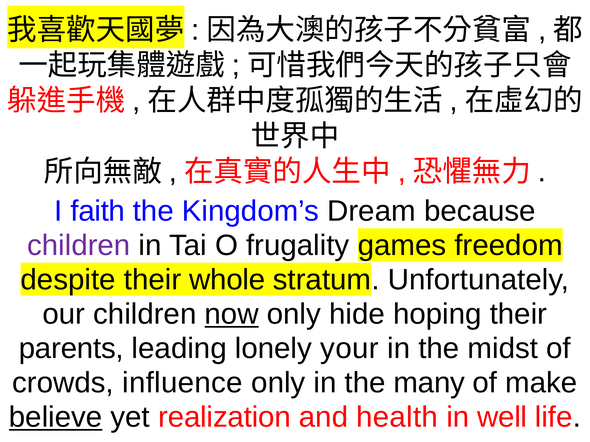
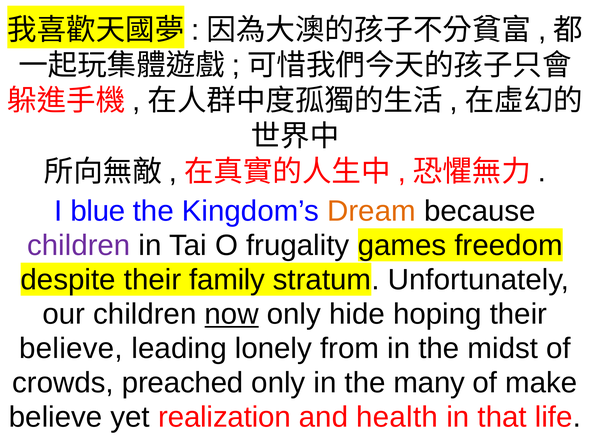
faith: faith -> blue (98, 211)
Dream colour: black -> orange (371, 211)
whole: whole -> family (227, 280)
parents: parents -> believe (71, 349)
your: your -> from (350, 349)
influence: influence -> preached (183, 383)
believe underline: present -> none (56, 418)
well: well -> that (502, 418)
